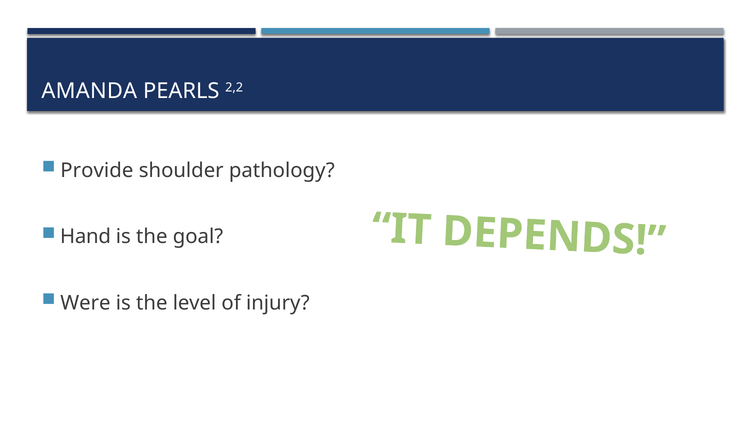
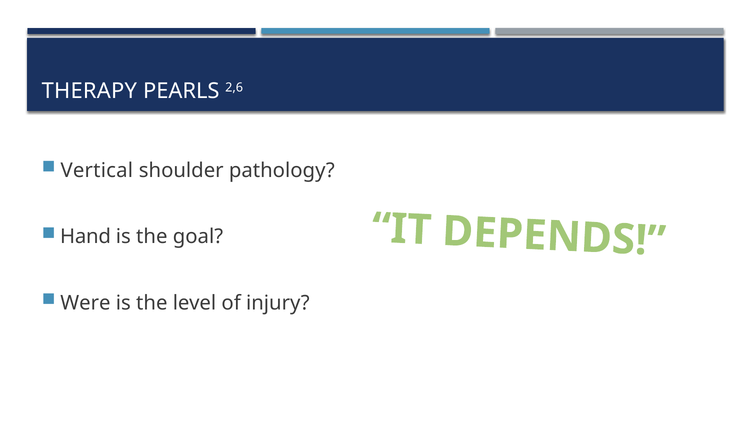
AMANDA: AMANDA -> THERAPY (89, 91)
2,2: 2,2 -> 2,6 (234, 88)
Provide: Provide -> Vertical (97, 171)
